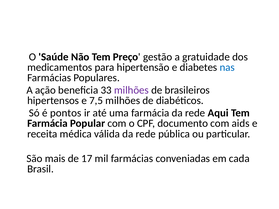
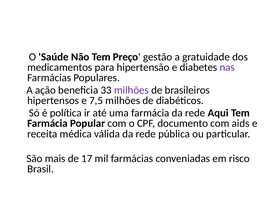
nas colour: blue -> purple (227, 67)
pontos: pontos -> política (66, 113)
cada: cada -> risco (239, 159)
